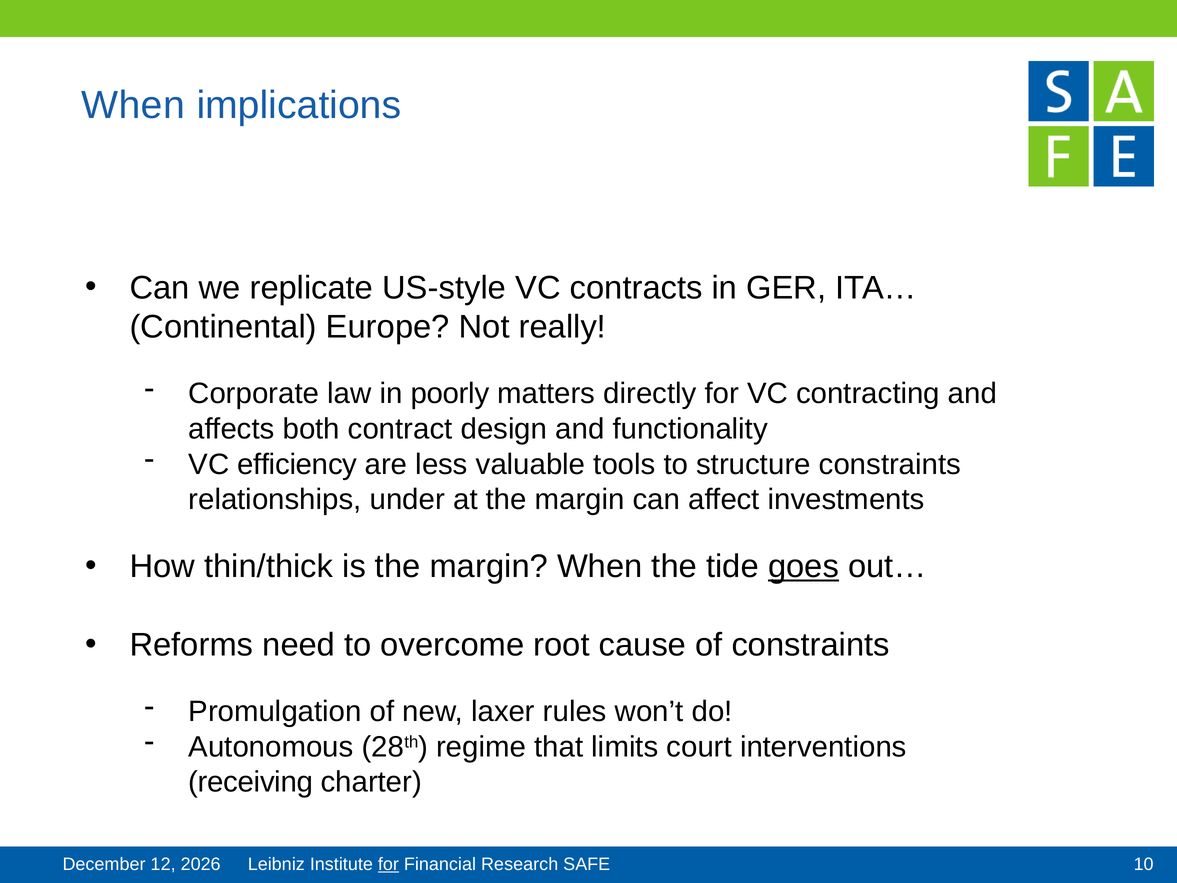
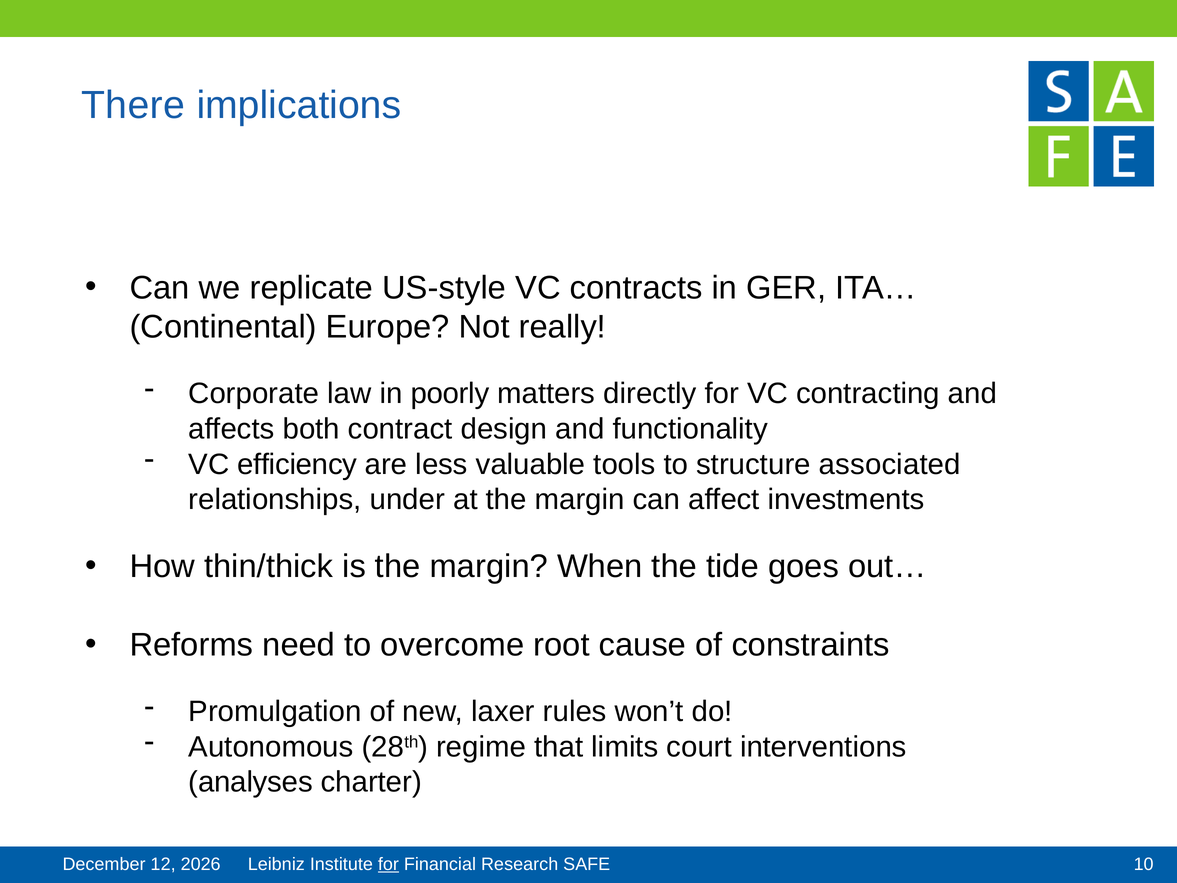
When: When -> There (133, 105)
structure constraints: constraints -> associated (890, 464)
goes underline: present -> none (803, 566)
receiving: receiving -> analyses (251, 782)
